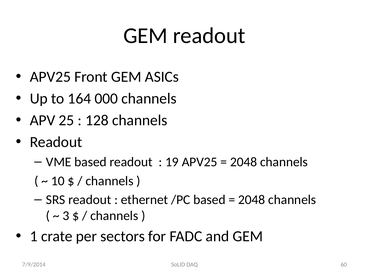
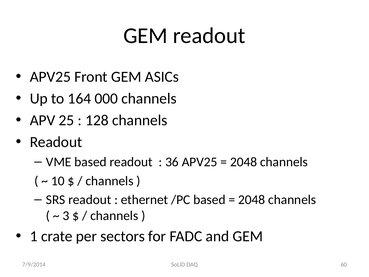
19: 19 -> 36 (172, 162)
